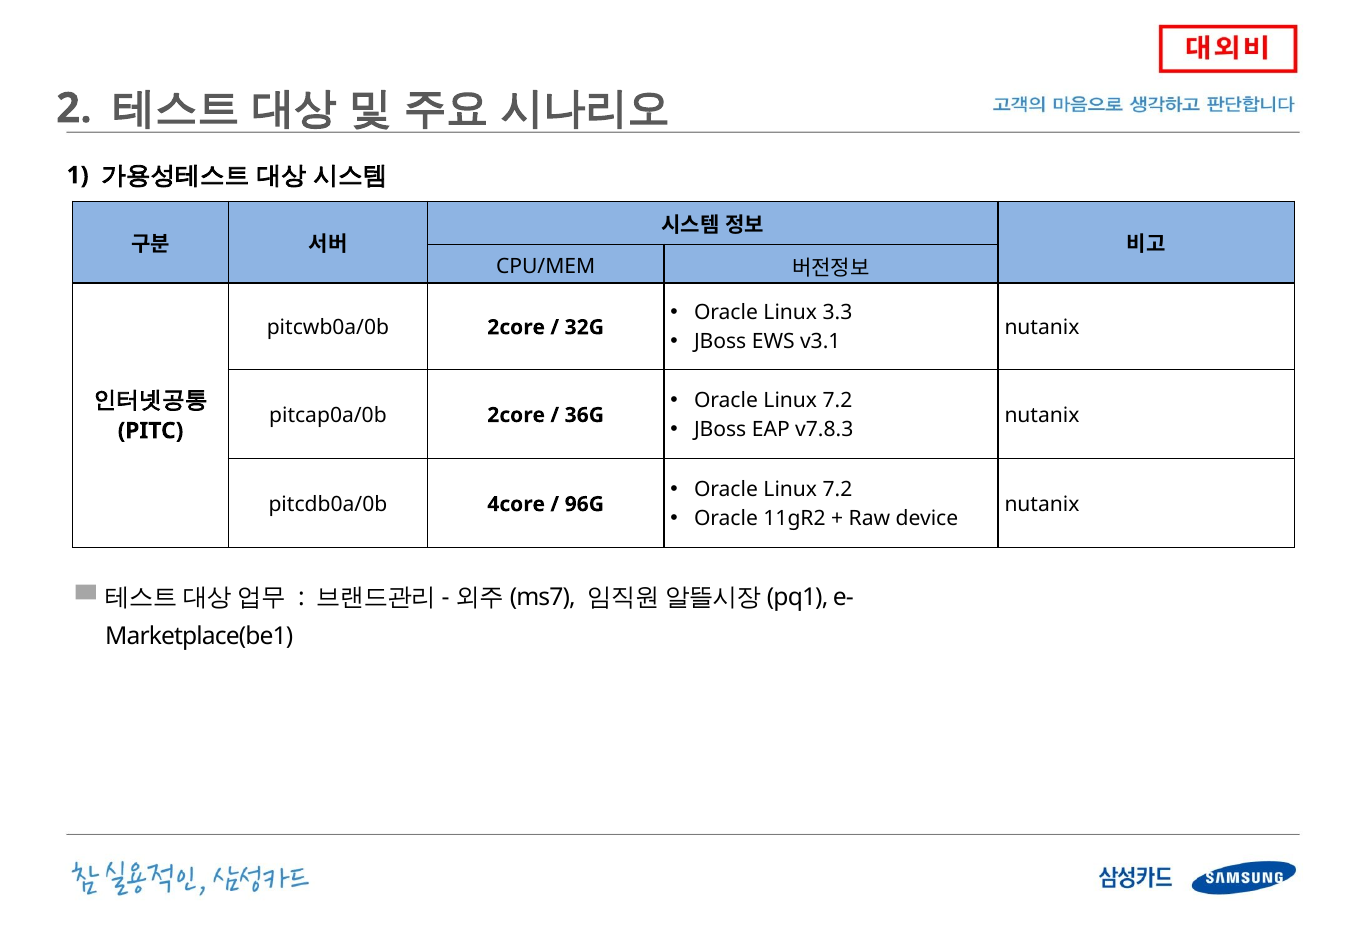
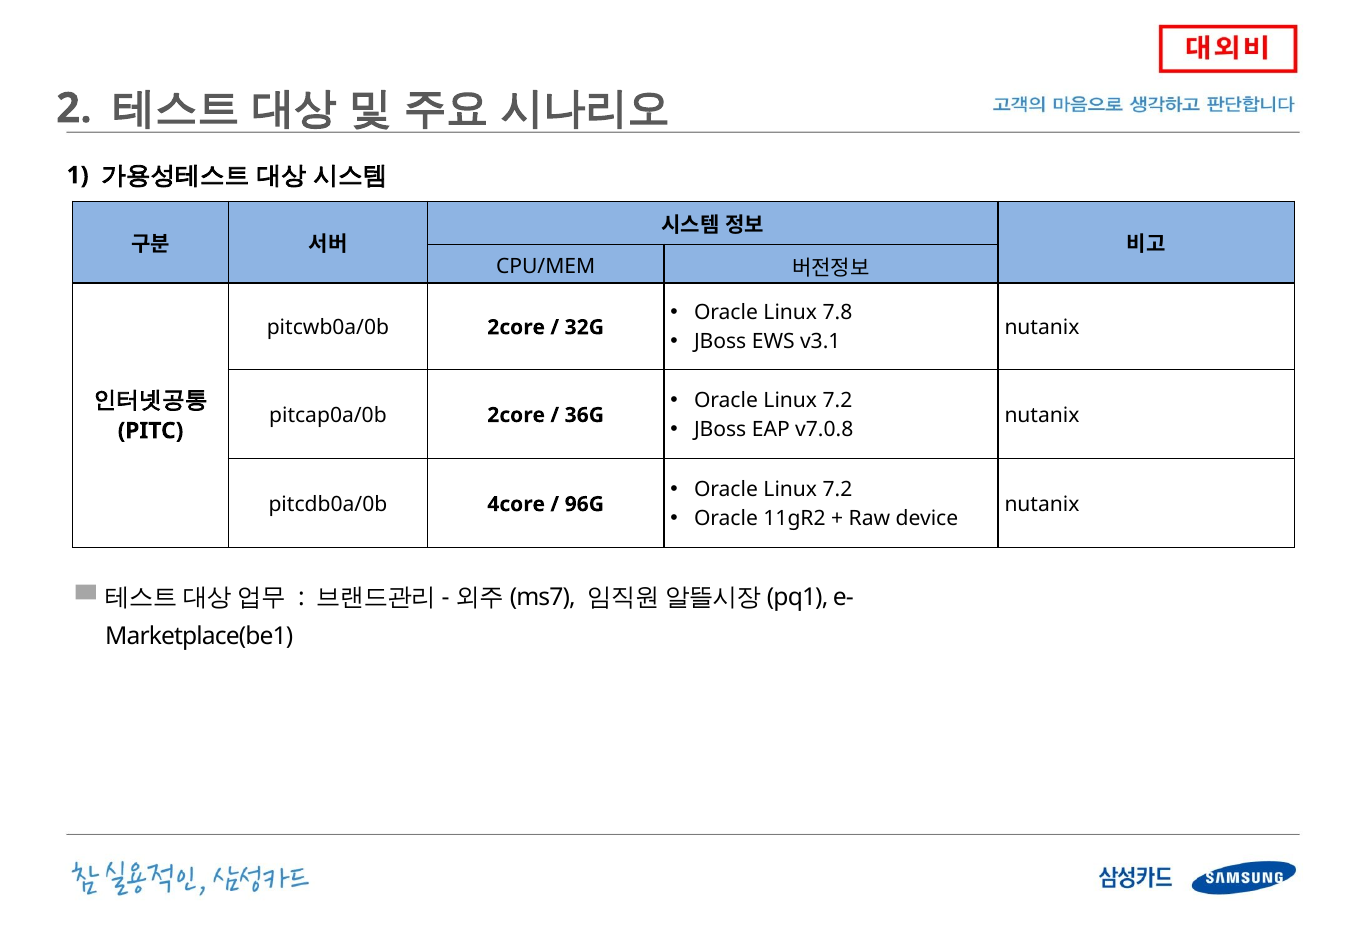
3.3: 3.3 -> 7.8 (837, 313)
v7.8.3: v7.8.3 -> v7.0.8 (824, 429)
